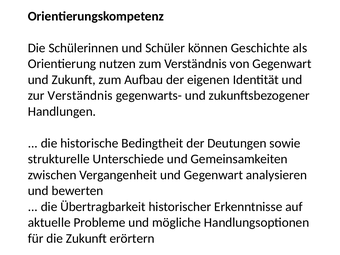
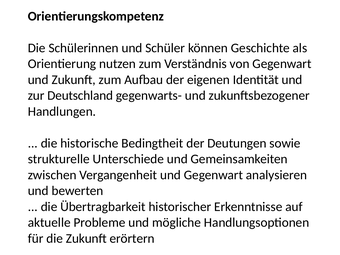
zur Verständnis: Verständnis -> Deutschland (80, 96)
